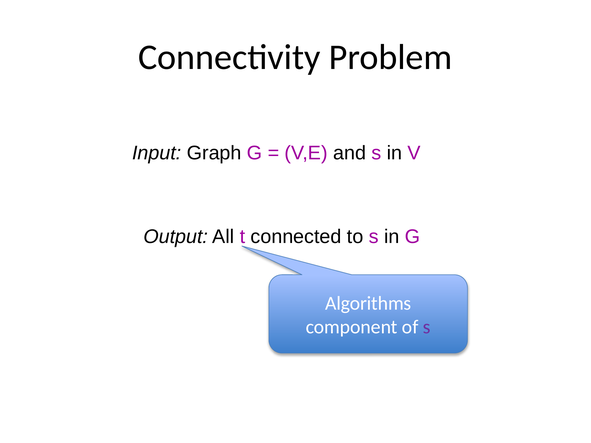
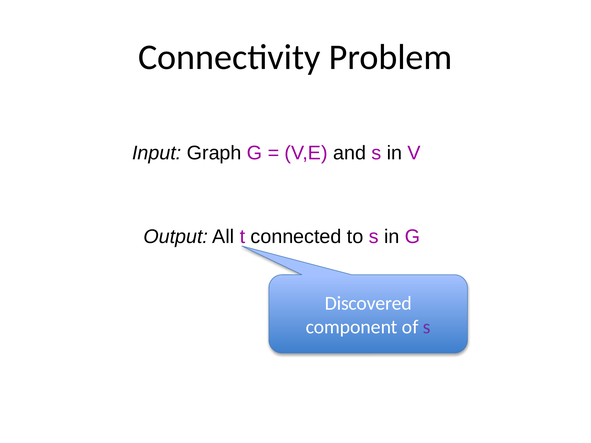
Algorithms: Algorithms -> Discovered (368, 304)
